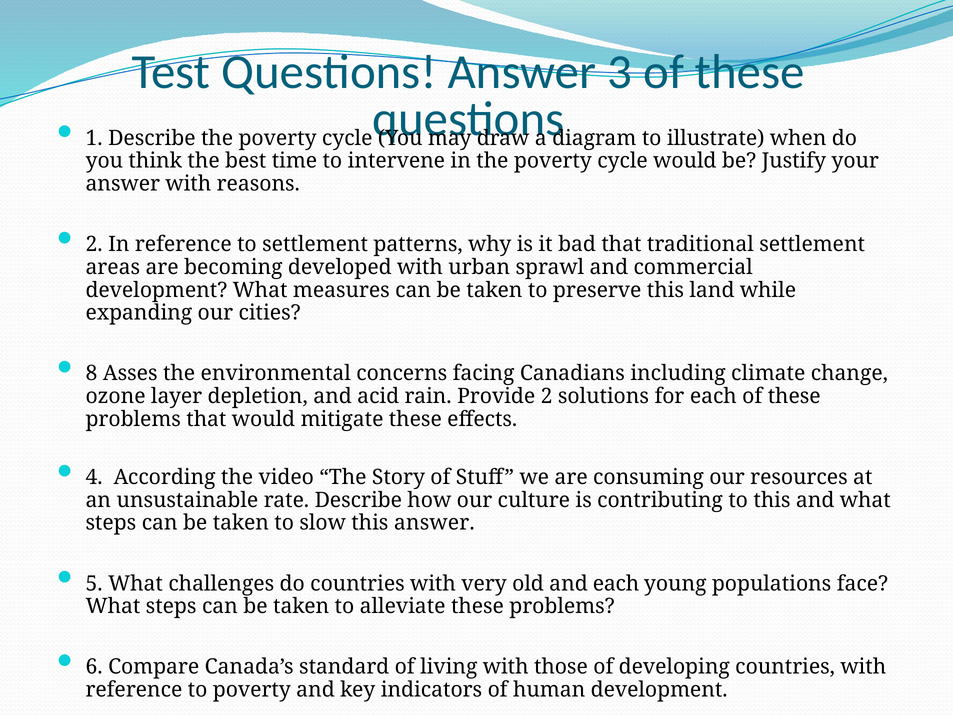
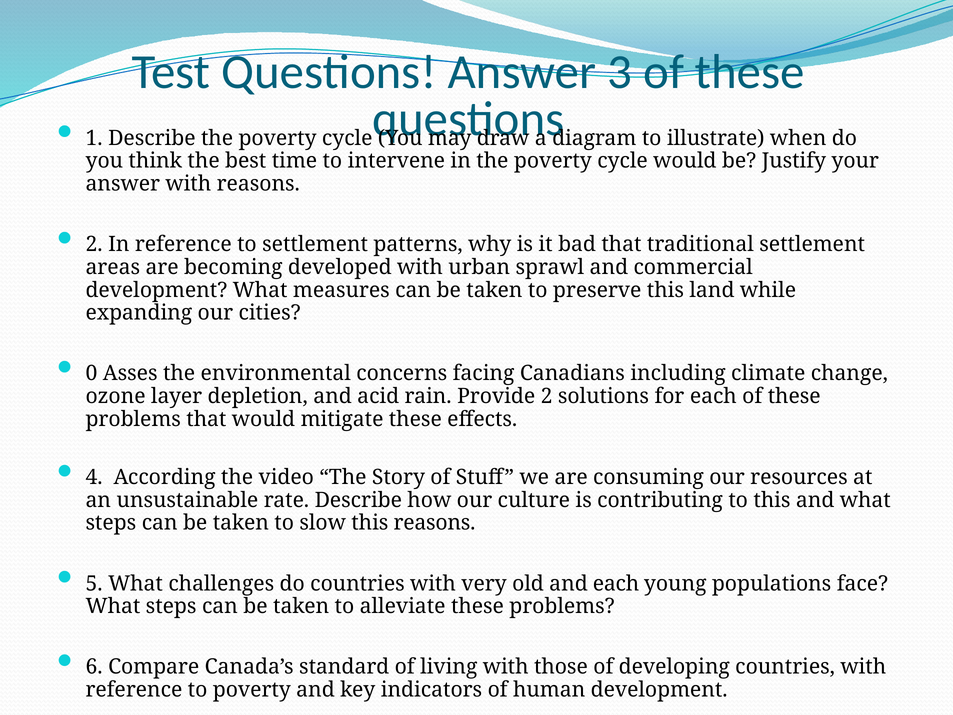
8: 8 -> 0 (92, 373)
this answer: answer -> reasons (435, 523)
